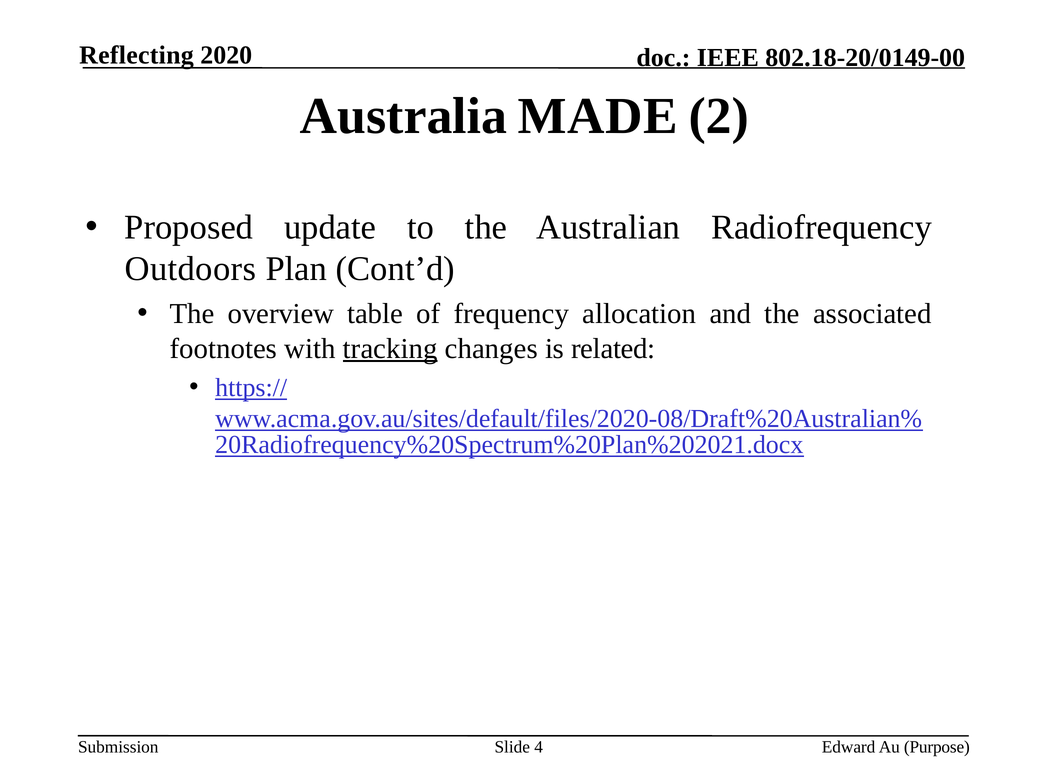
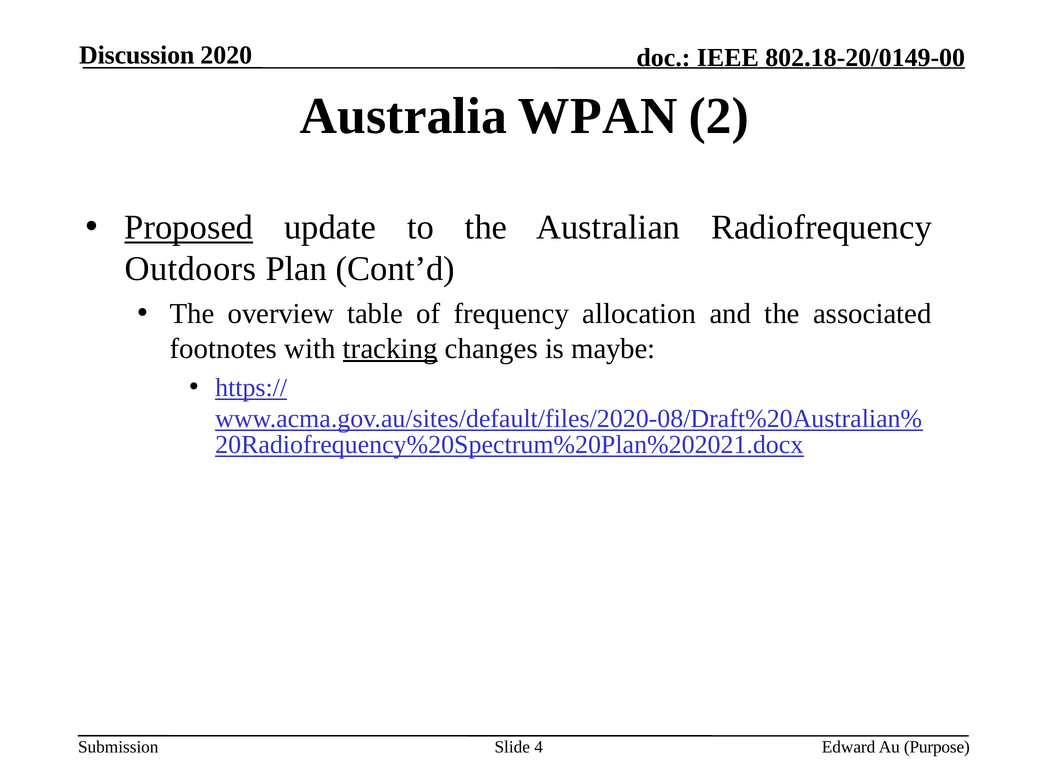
Reflecting: Reflecting -> Discussion (137, 55)
MADE: MADE -> WPAN (598, 116)
Proposed underline: none -> present (189, 227)
related: related -> maybe (613, 348)
